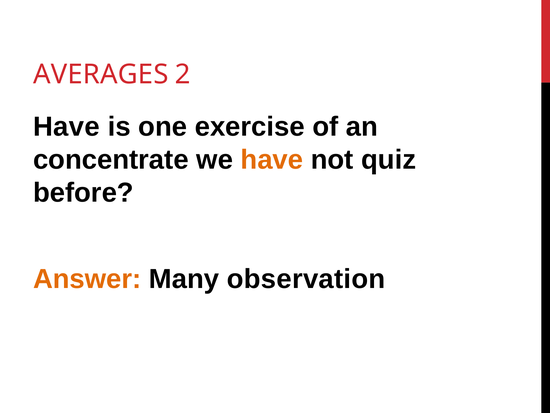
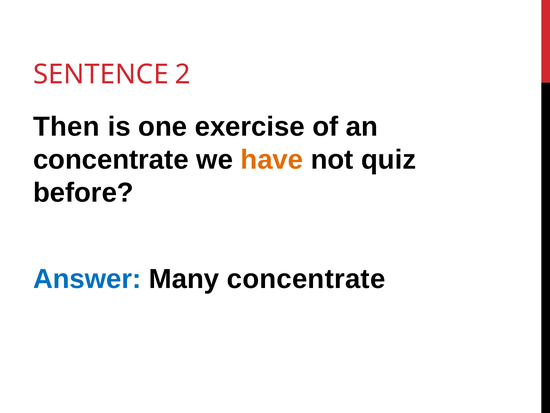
AVERAGES: AVERAGES -> SENTENCE (101, 74)
Have: Have -> Then (66, 127)
Answer colour: orange -> blue (87, 279)
Many observation: observation -> concentrate (306, 279)
